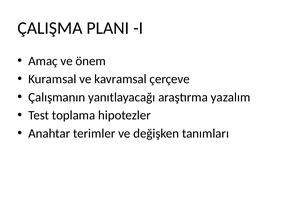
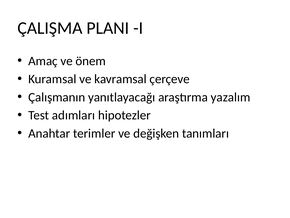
toplama: toplama -> adımları (74, 115)
